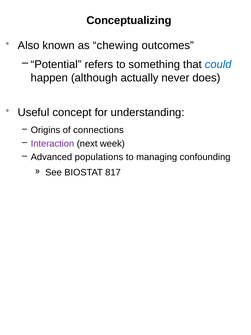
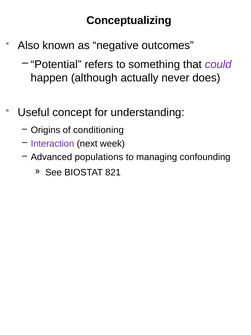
chewing: chewing -> negative (116, 45)
could colour: blue -> purple (218, 64)
connections: connections -> conditioning (98, 130)
817: 817 -> 821 (113, 172)
